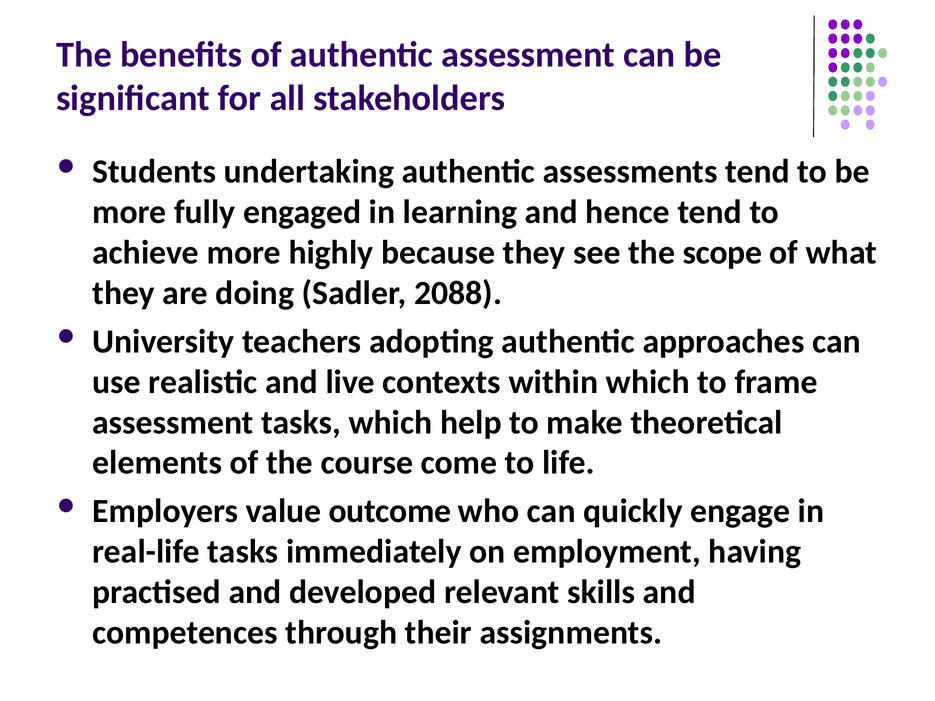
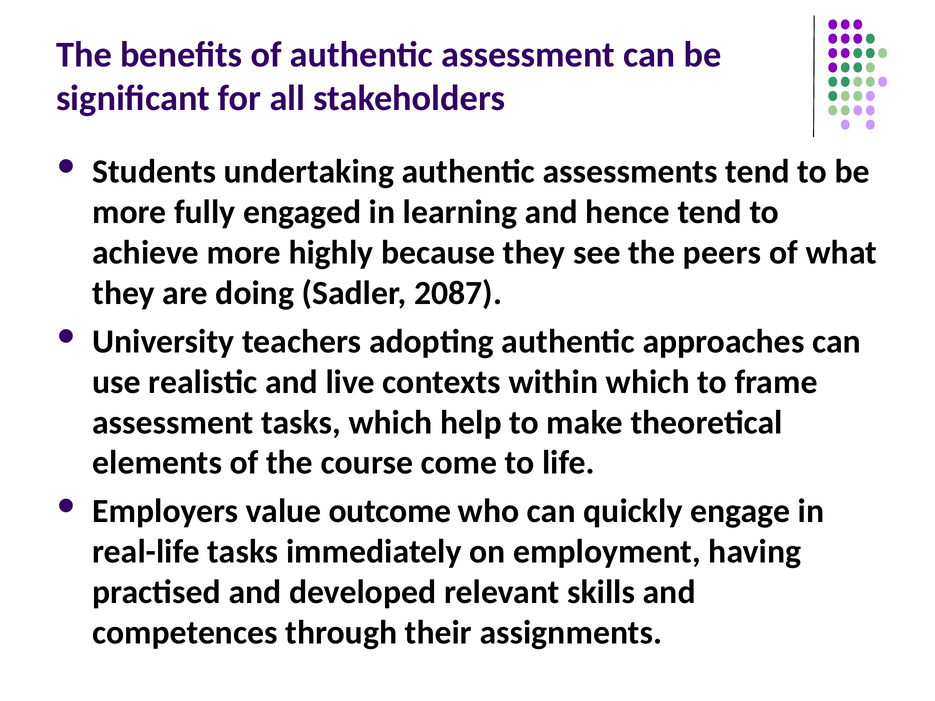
scope: scope -> peers (722, 253)
2088: 2088 -> 2087 (458, 293)
